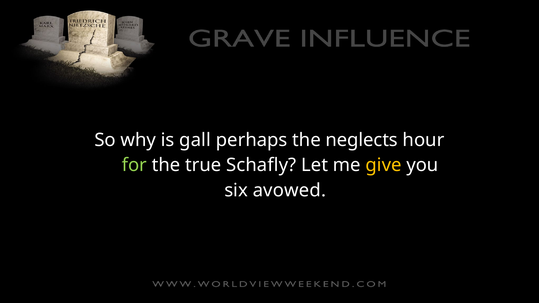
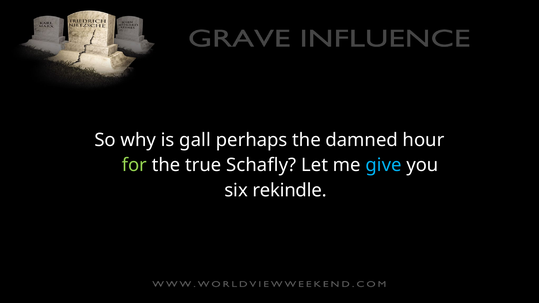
neglects: neglects -> damned (362, 140)
give colour: yellow -> light blue (384, 165)
avowed: avowed -> rekindle (290, 191)
